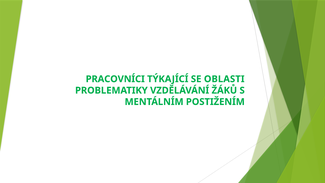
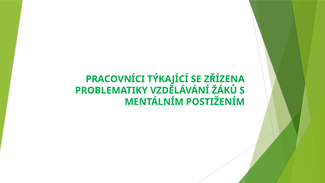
OBLASTI: OBLASTI -> ZŘÍZENA (224, 79)
